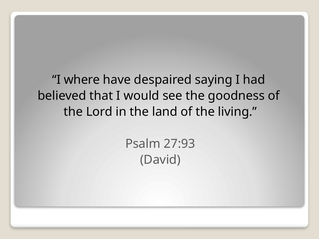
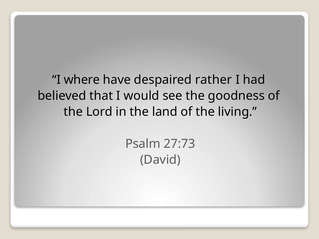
saying: saying -> rather (214, 80)
27:93: 27:93 -> 27:73 (179, 144)
